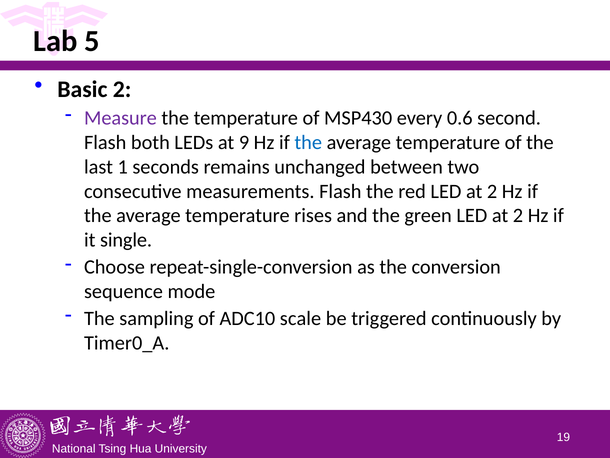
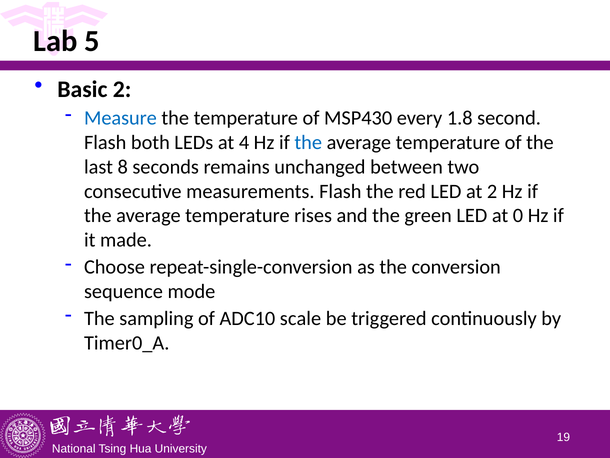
Measure colour: purple -> blue (120, 118)
0.6: 0.6 -> 1.8 (460, 118)
9: 9 -> 4 (244, 142)
1: 1 -> 8 (123, 167)
green LED at 2: 2 -> 0 (518, 216)
single: single -> made (126, 240)
